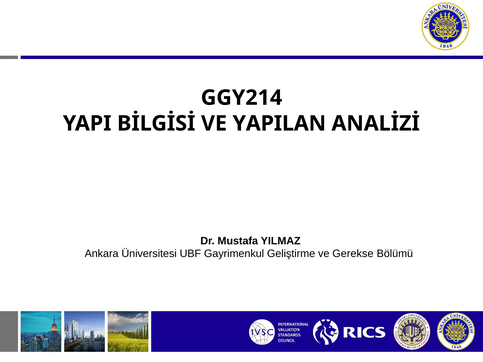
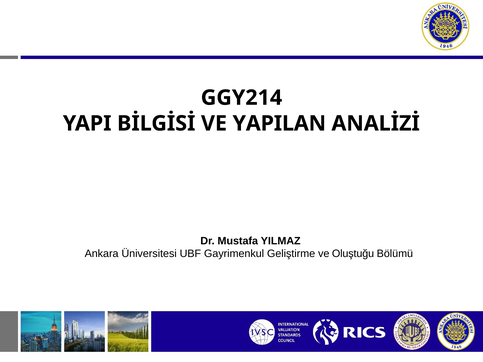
Gerekse: Gerekse -> Oluştuğu (353, 254)
